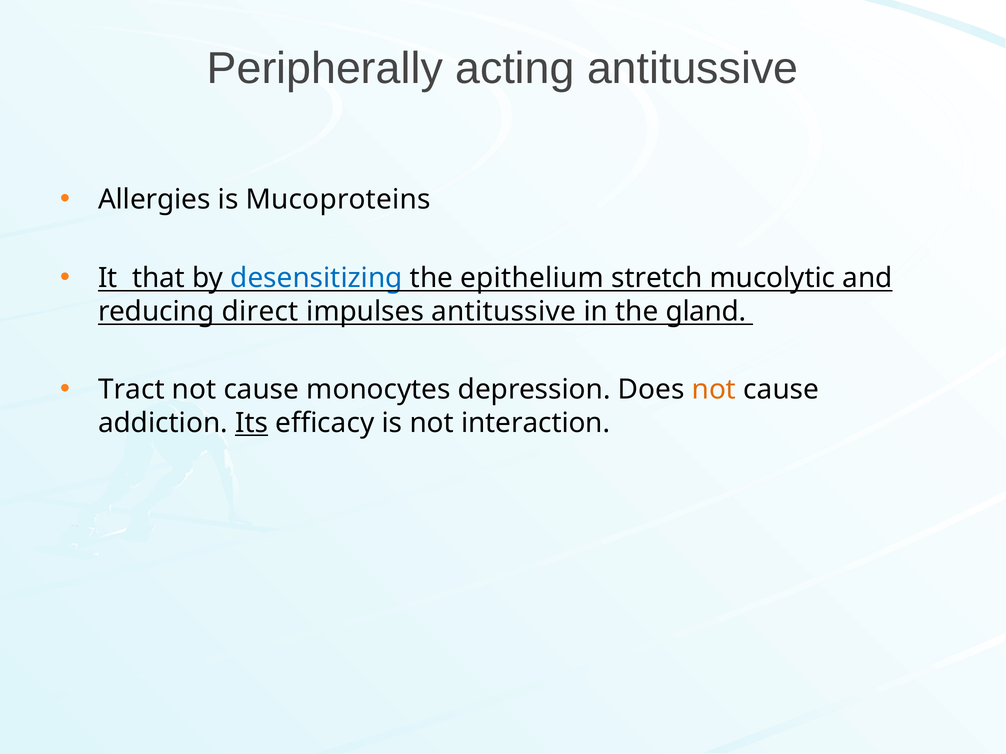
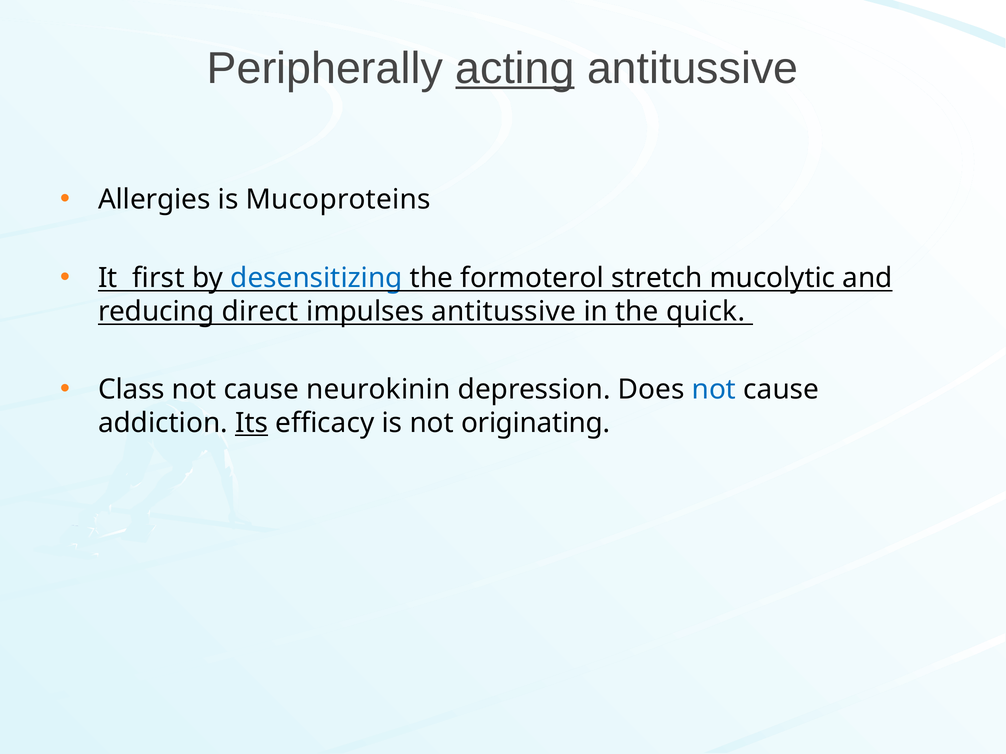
acting underline: none -> present (515, 68)
that: that -> first (158, 278)
epithelium: epithelium -> formoterol (532, 278)
gland: gland -> quick (706, 312)
Tract: Tract -> Class (131, 390)
monocytes: monocytes -> neurokinin (378, 390)
not colour: orange -> blue (714, 390)
interaction: interaction -> originating (536, 423)
